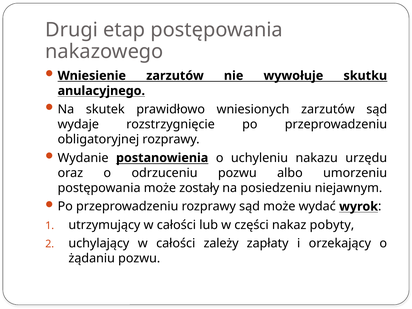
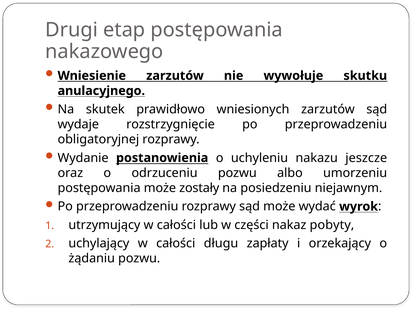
urzędu: urzędu -> jeszcze (366, 158)
zależy: zależy -> długu (221, 243)
